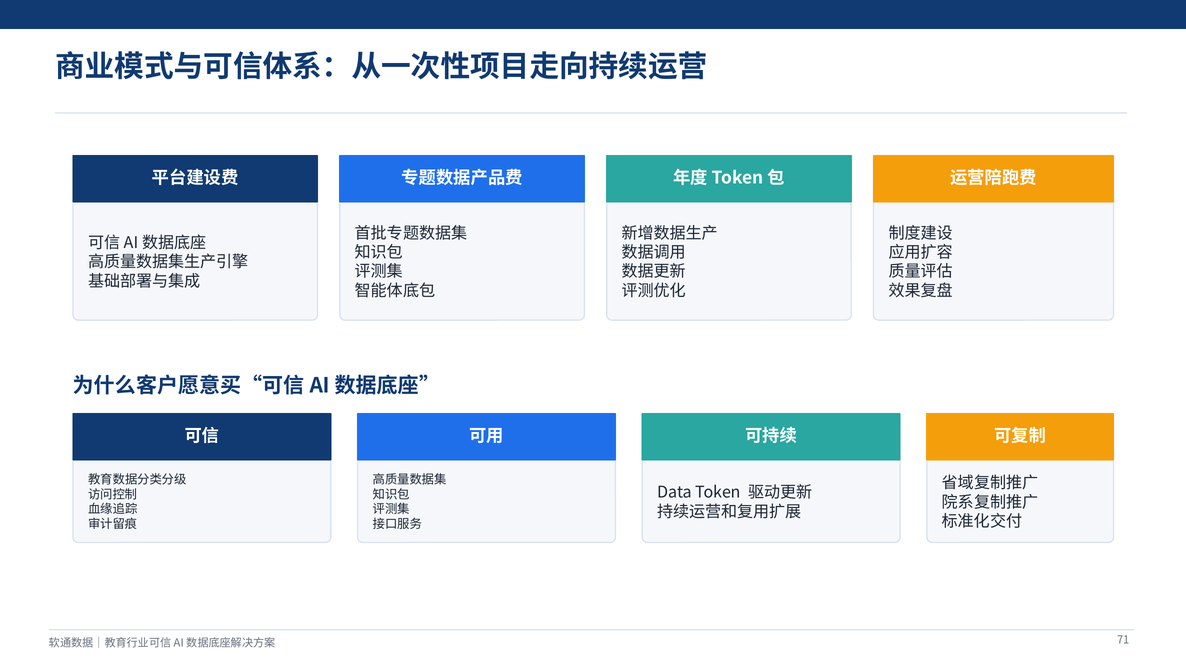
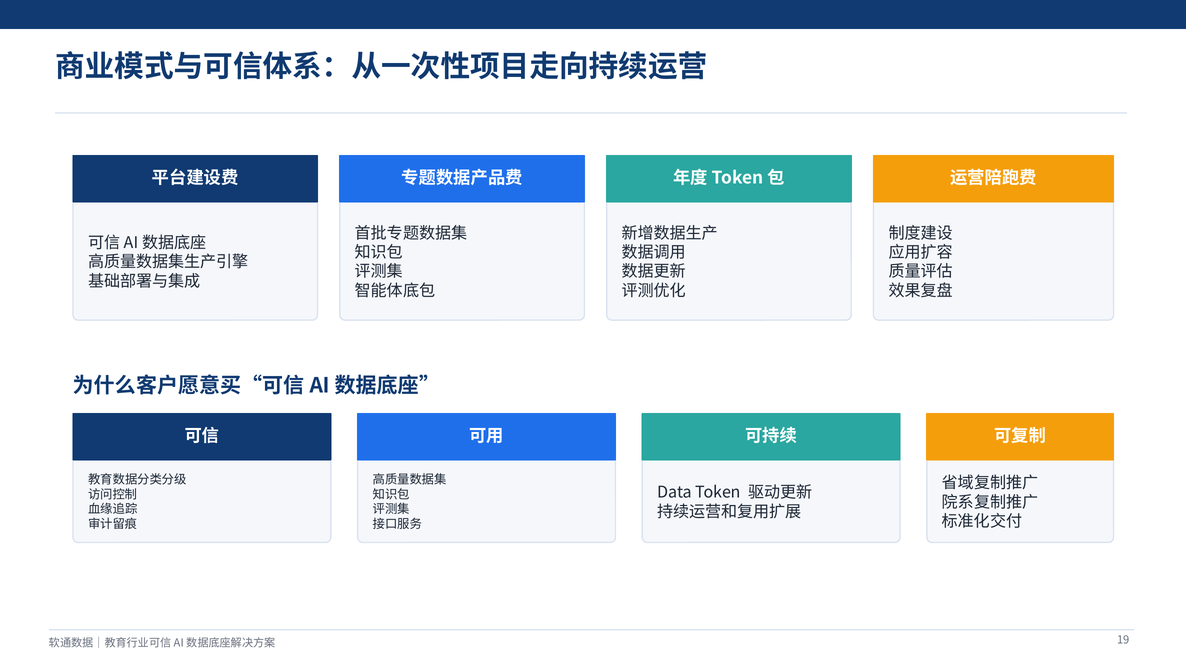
71: 71 -> 19 (1123, 640)
